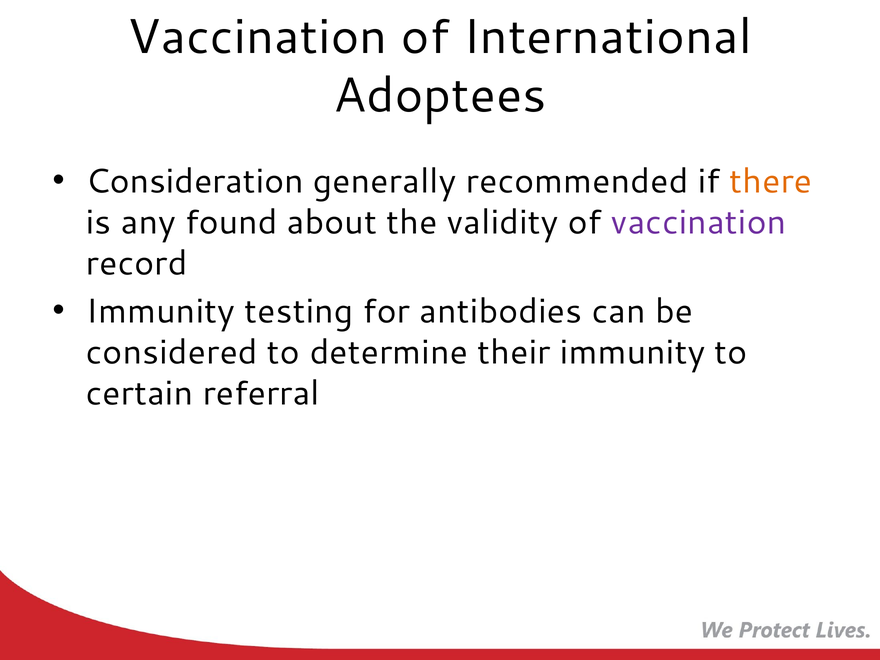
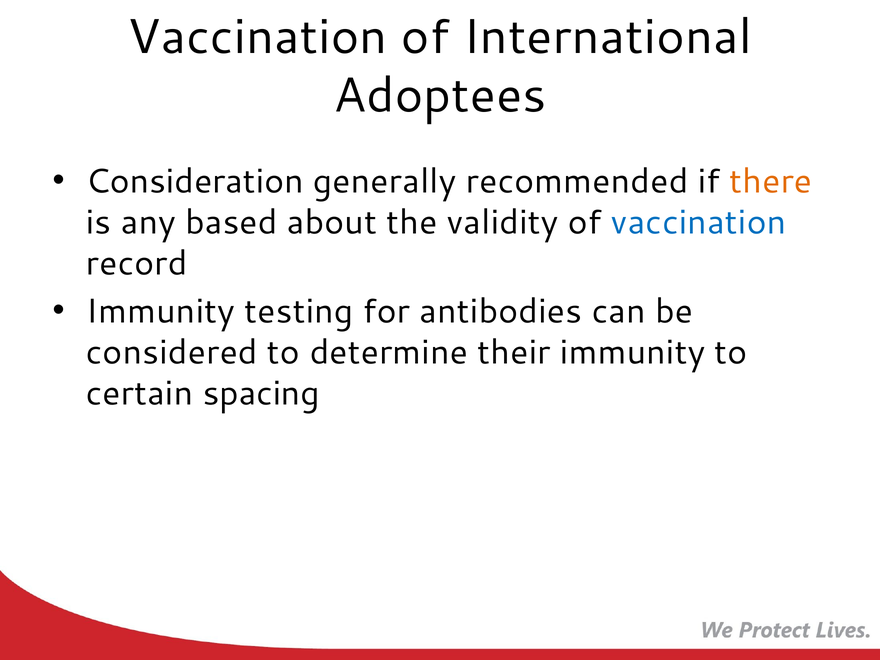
found: found -> based (231, 222)
vaccination colour: purple -> blue (699, 222)
referral: referral -> spacing (261, 394)
